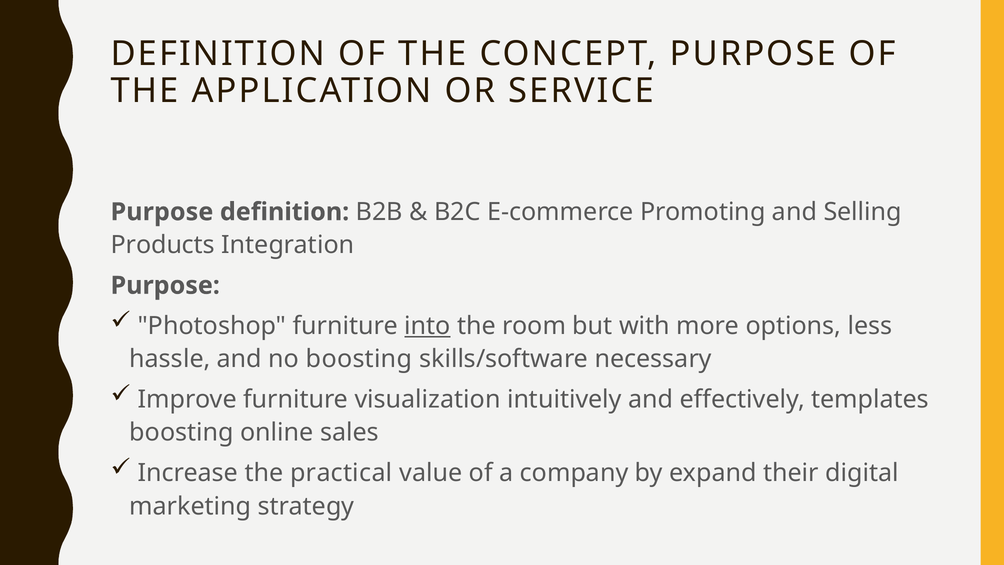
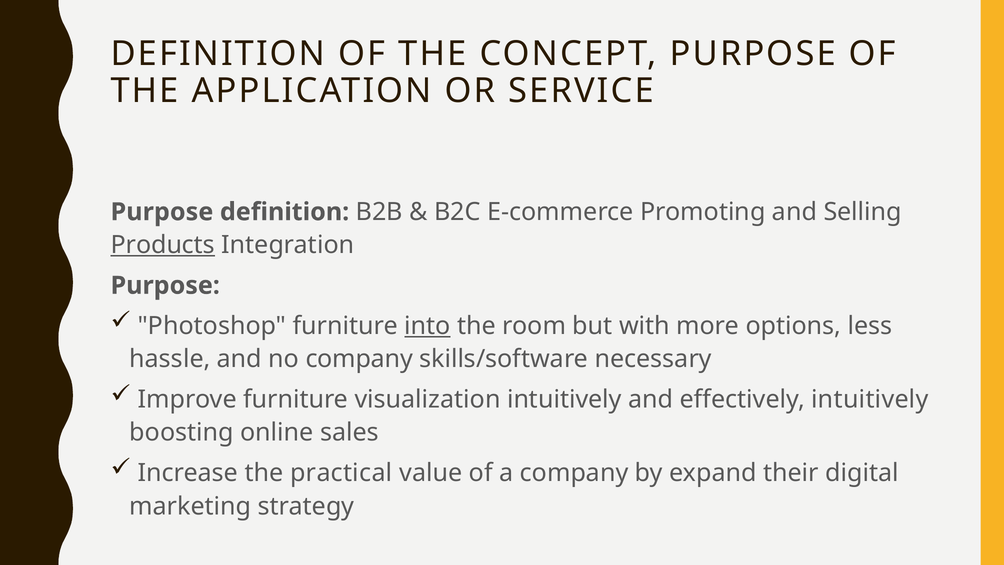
Products underline: none -> present (163, 245)
no boosting: boosting -> company (359, 359)
effectively templates: templates -> intuitively (870, 399)
